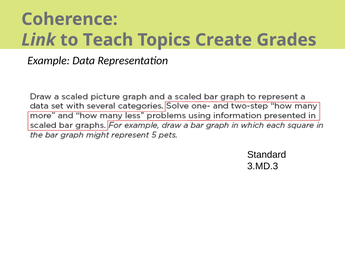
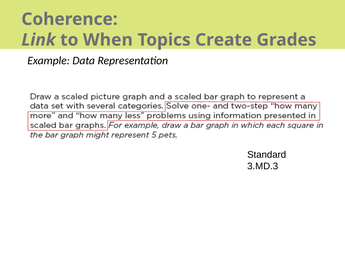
Teach: Teach -> When (108, 40)
